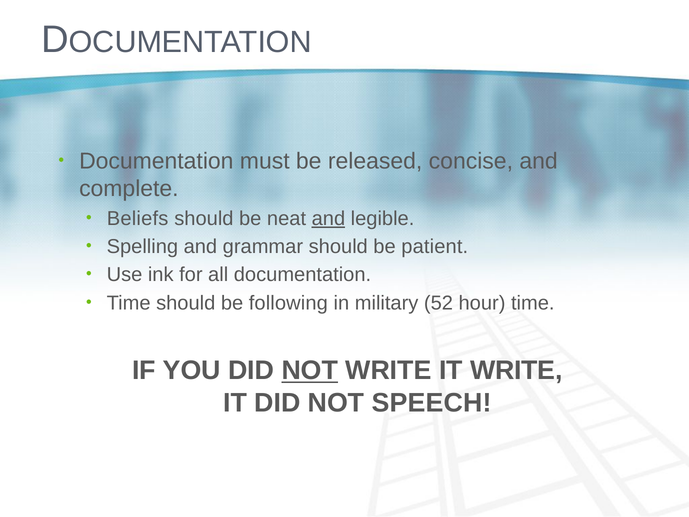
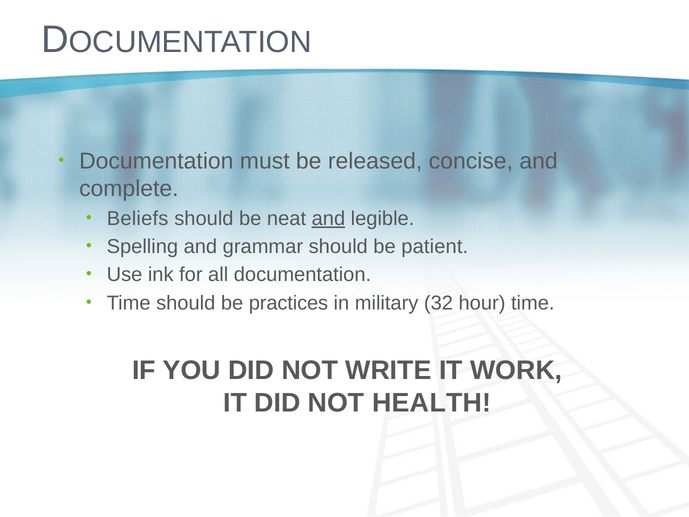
following: following -> practices (288, 303)
52: 52 -> 32 (438, 303)
NOT underline: present -> none (310, 370)
IT WRITE: WRITE -> WORK (516, 370)
SPEECH: SPEECH -> HEALTH (432, 403)
